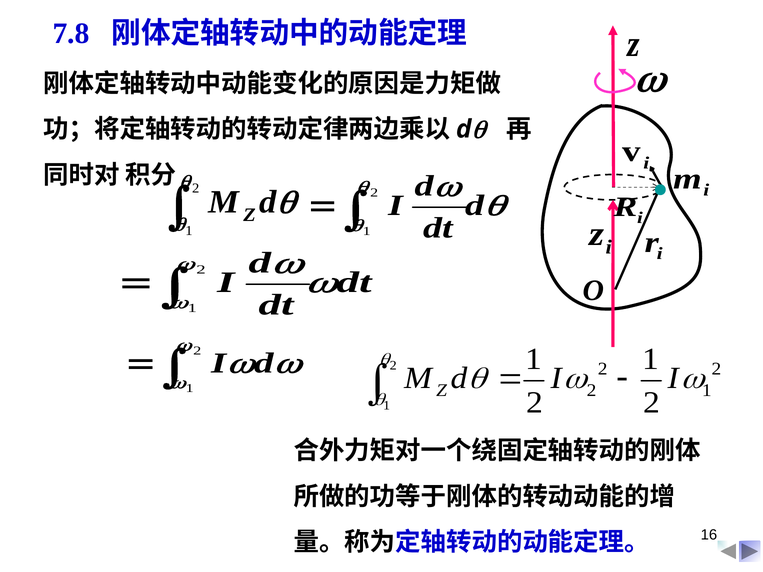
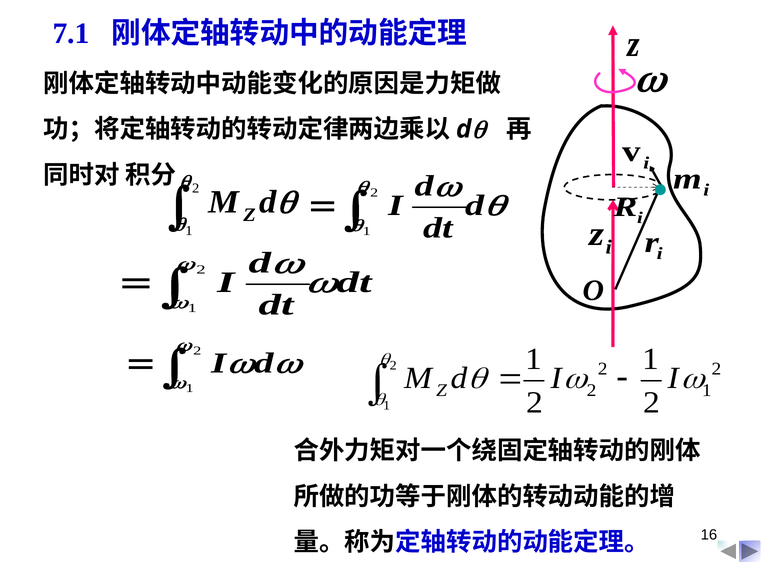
7.8: 7.8 -> 7.1 (71, 33)
